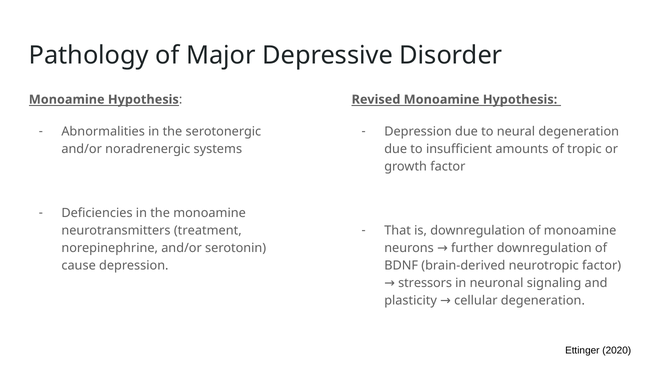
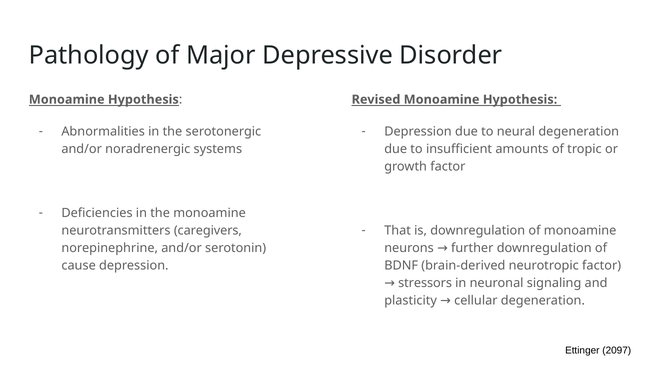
treatment: treatment -> caregivers (208, 231)
2020: 2020 -> 2097 (617, 351)
